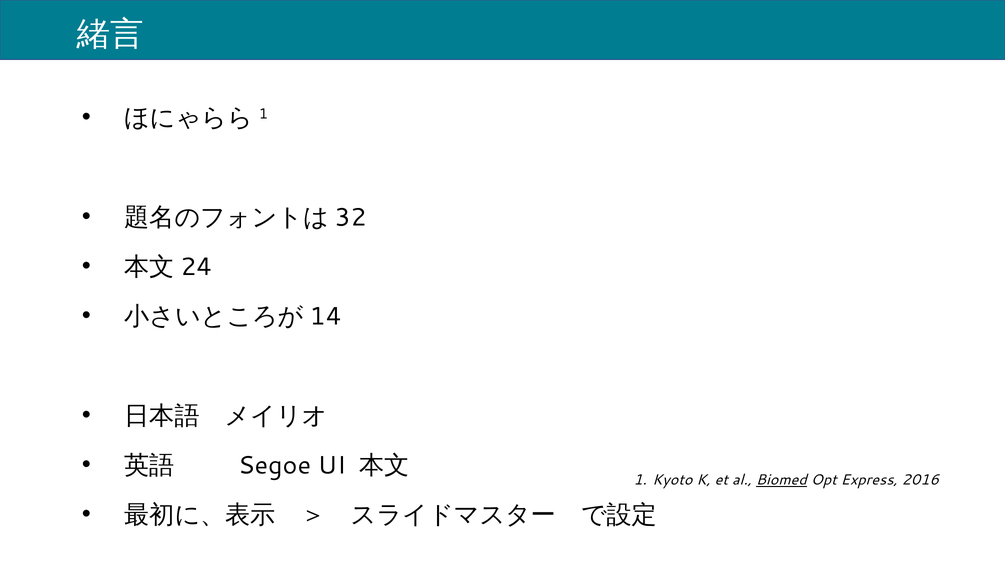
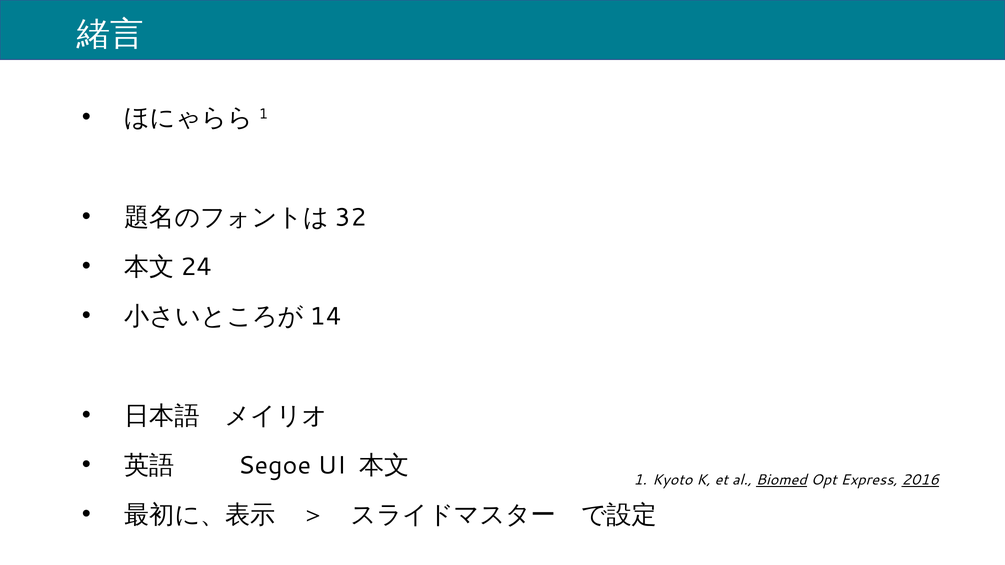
2016 underline: none -> present (920, 480)
